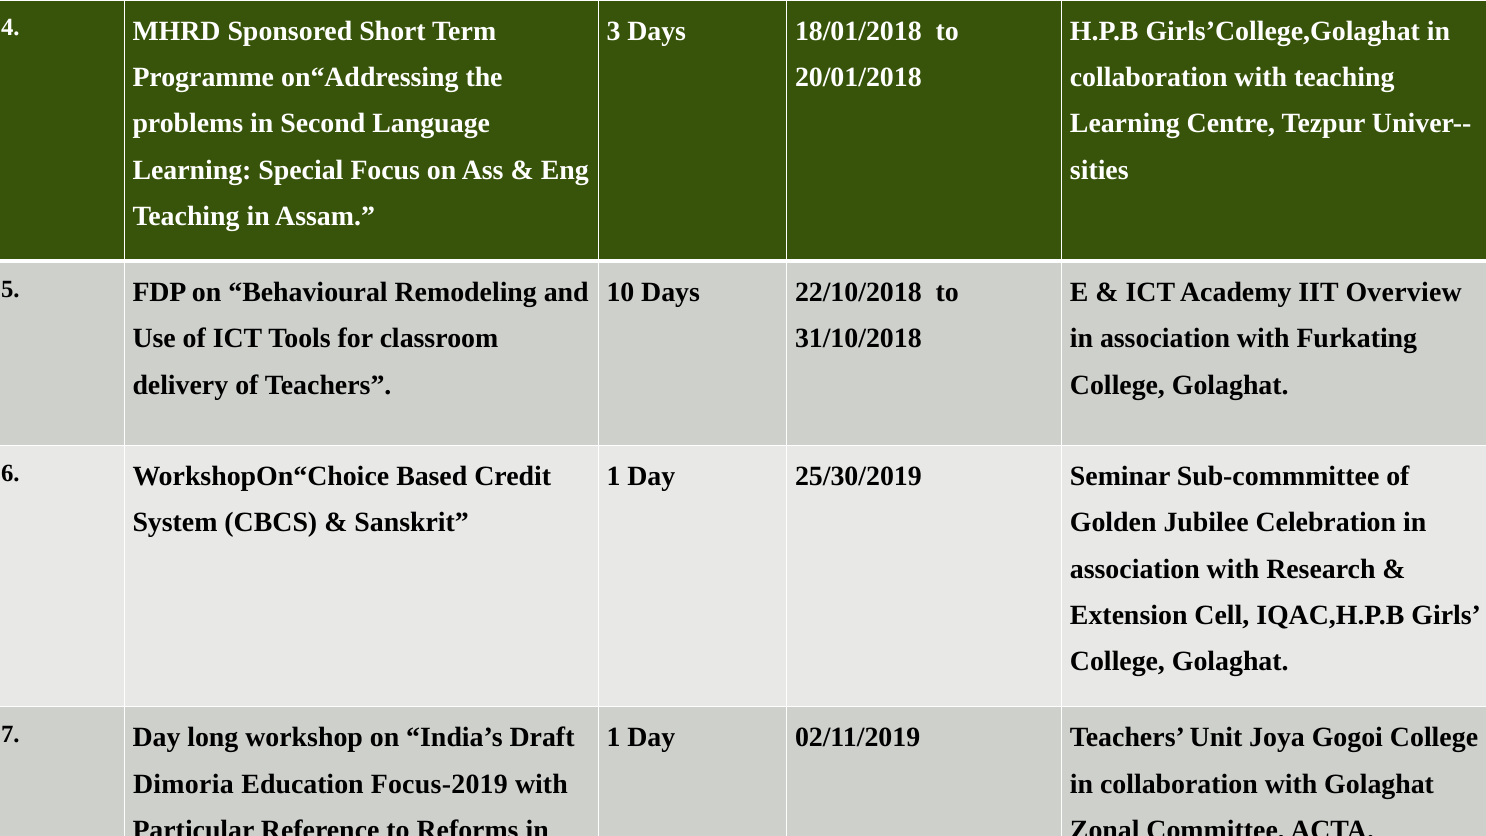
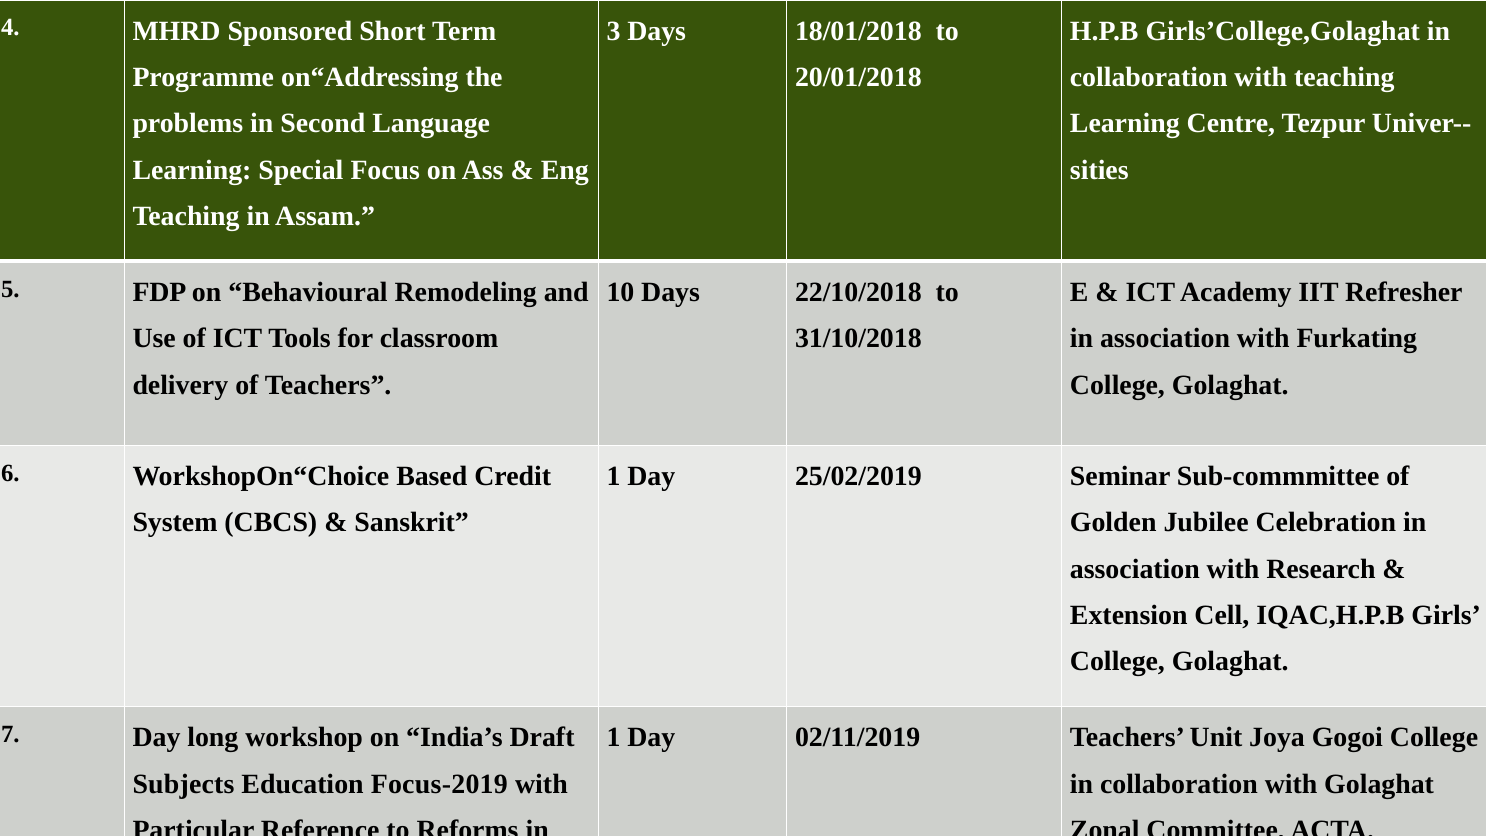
Overview: Overview -> Refresher (1404, 292)
25/30/2019: 25/30/2019 -> 25/02/2019 (858, 476)
Dimoria: Dimoria -> Subjects (183, 784)
